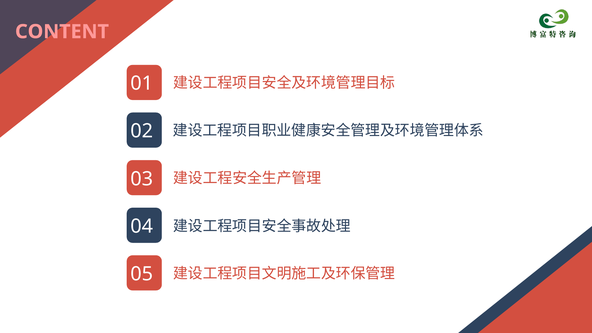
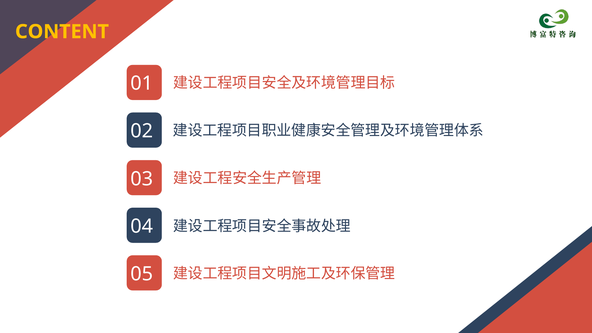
CONTENT colour: pink -> yellow (62, 32)
